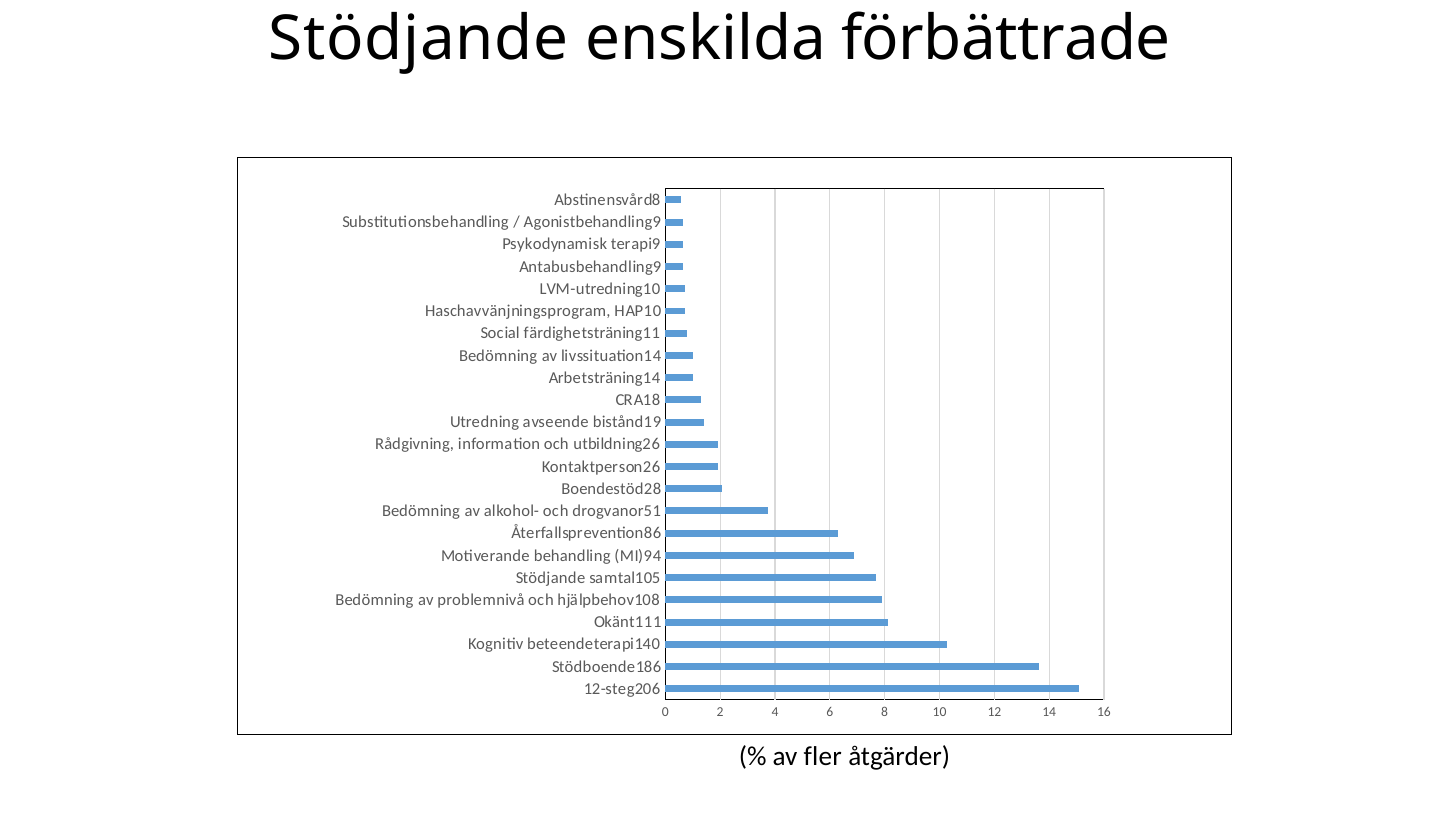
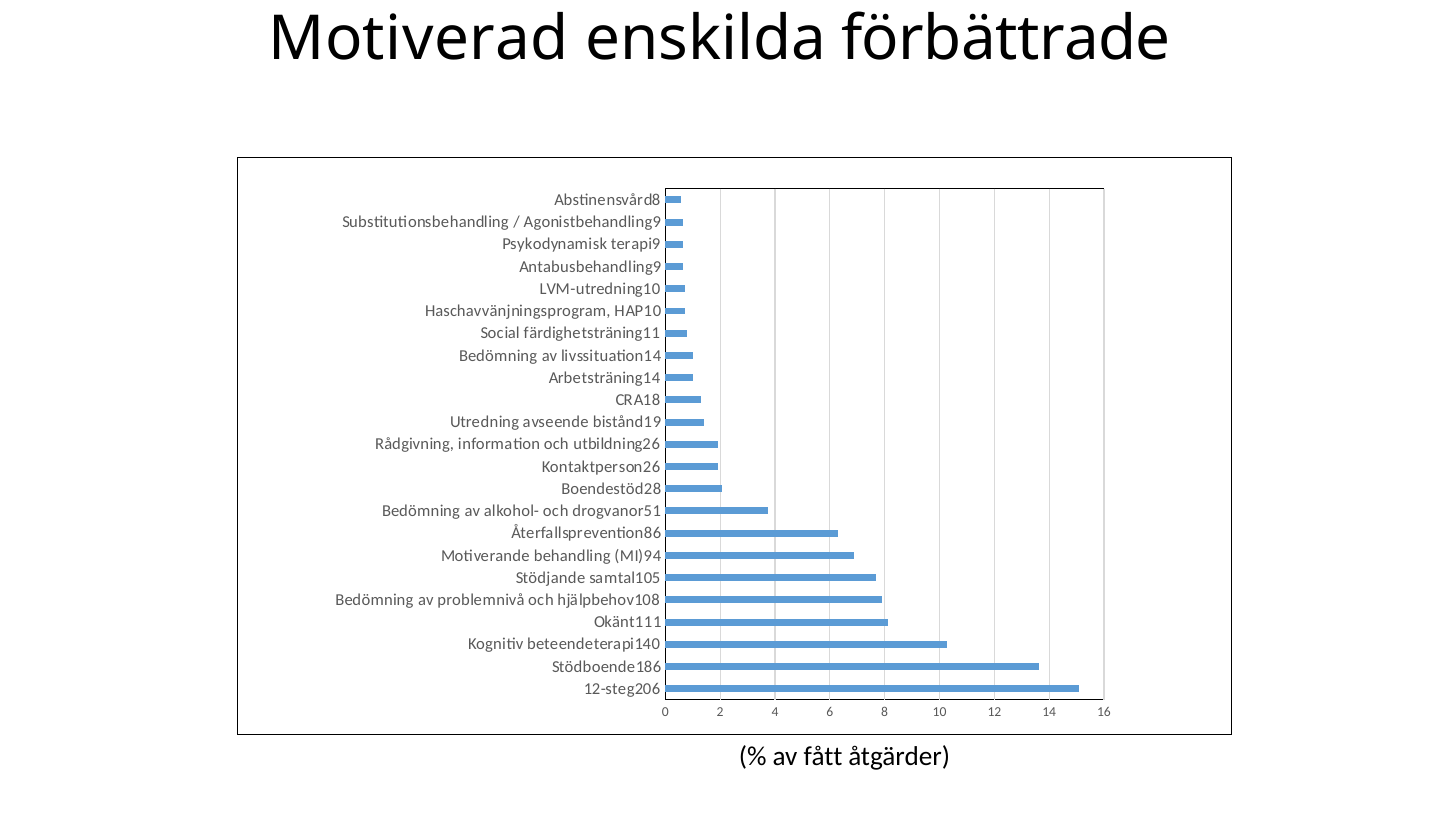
Stödjande: Stödjande -> Motiverad (419, 39)
fler: fler -> fått (823, 756)
